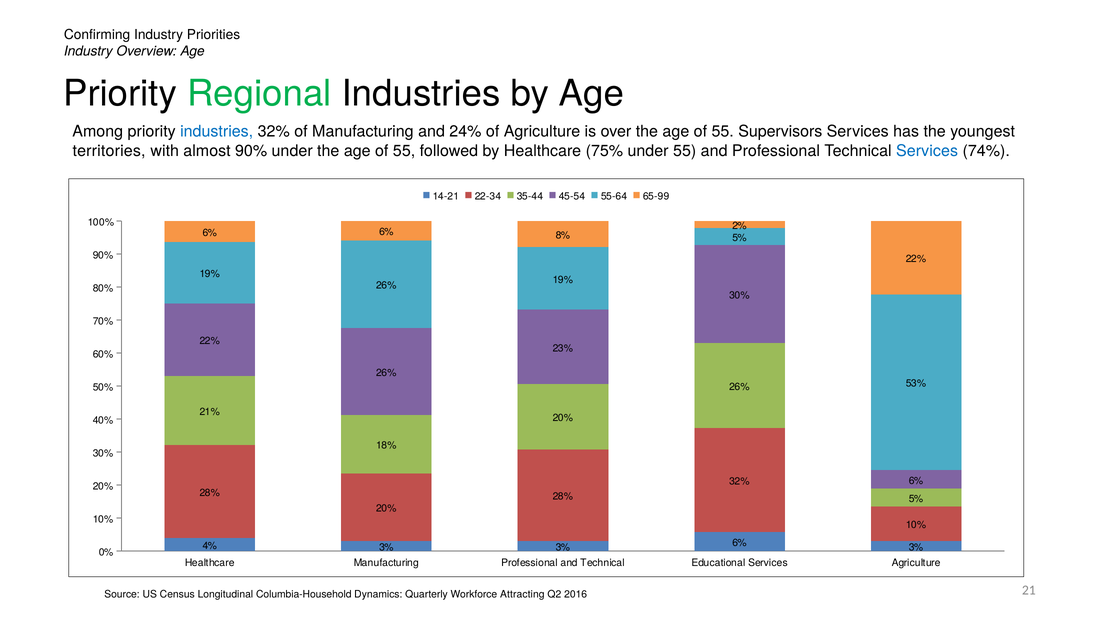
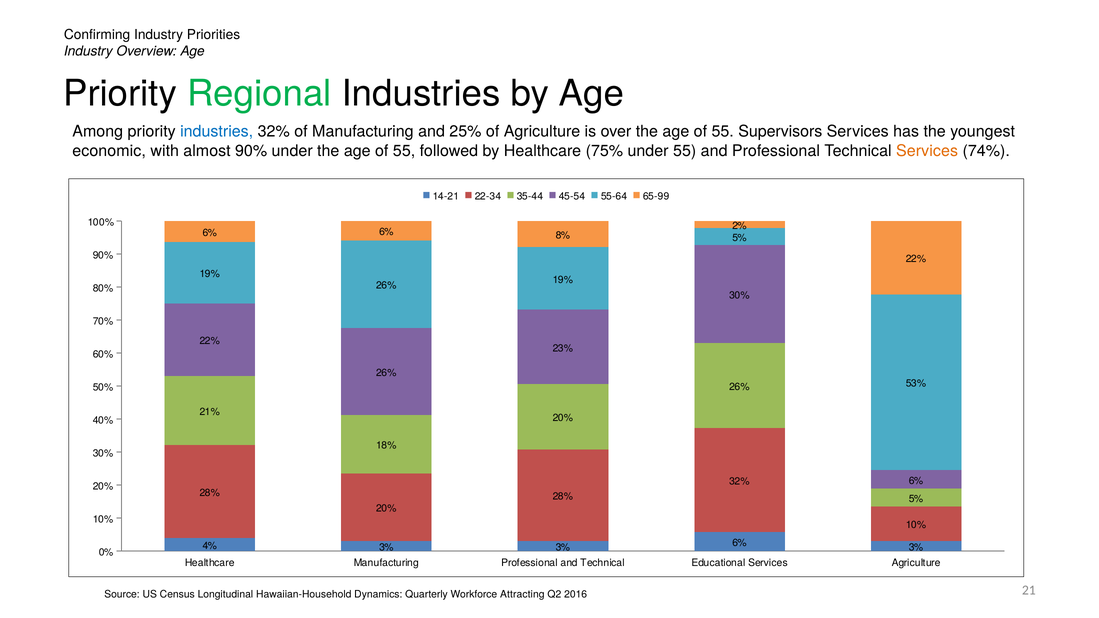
24%: 24% -> 25% (465, 132)
territories: territories -> economic (109, 151)
Services colour: blue -> orange (927, 151)
Columbia-Household: Columbia-Household -> Hawaiian-Household (304, 595)
